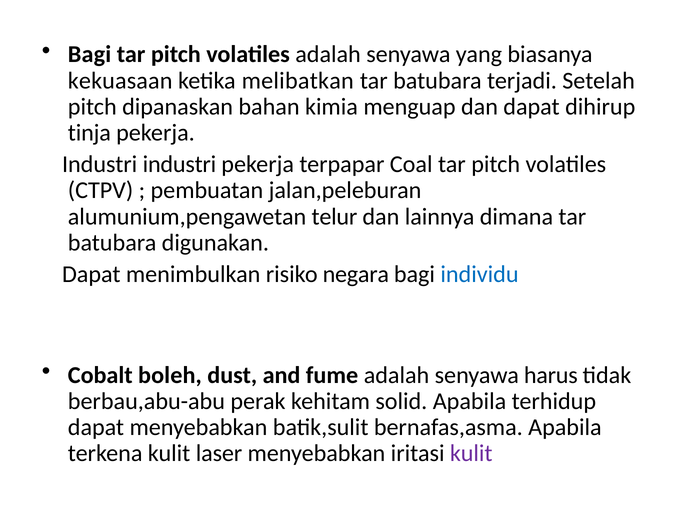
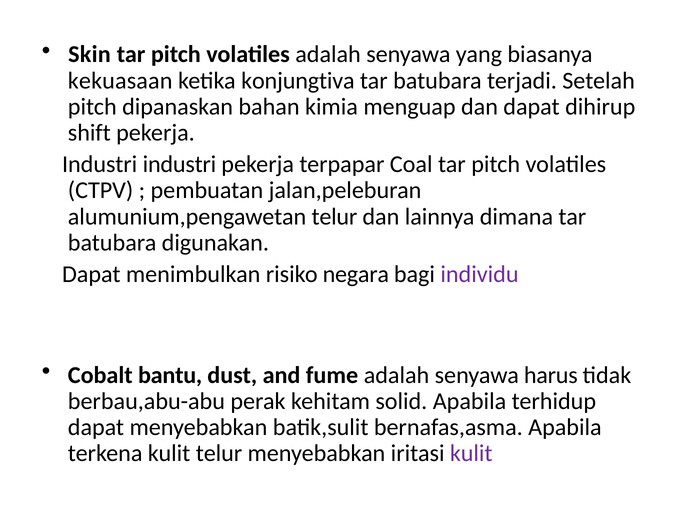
Bagi: Bagi -> Skin (89, 54)
melibatkan: melibatkan -> konjungtiva (298, 81)
tinja: tinja -> shift (89, 133)
individu colour: blue -> purple (480, 274)
boleh: boleh -> bantu (170, 375)
kulit laser: laser -> telur (219, 453)
